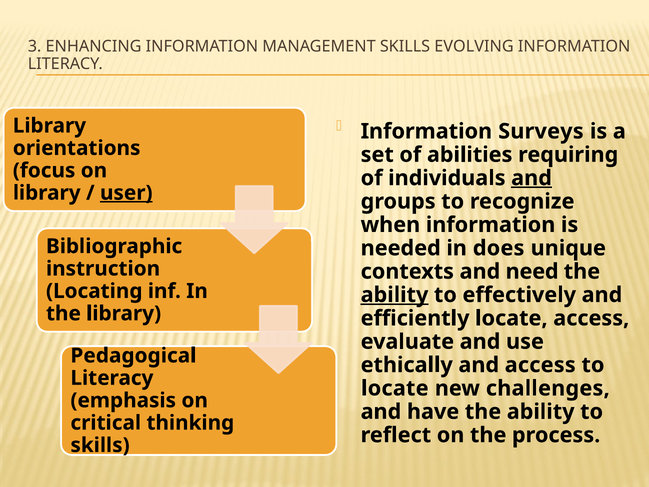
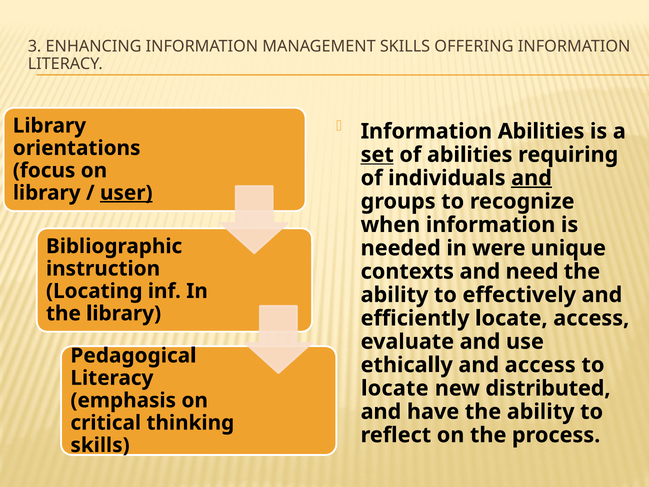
EVOLVING: EVOLVING -> OFFERING (474, 46)
Information Surveys: Surveys -> Abilities (541, 131)
set underline: none -> present (377, 155)
does: does -> were (499, 248)
ability underline: present -> none (394, 295)
challenges: challenges -> distributed (548, 388)
